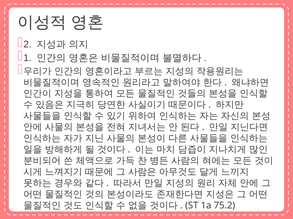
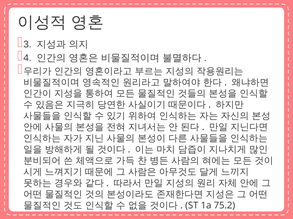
2: 2 -> 3 (27, 44)
1: 1 -> 4 (27, 58)
